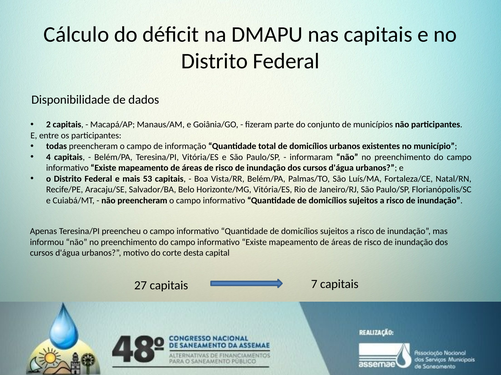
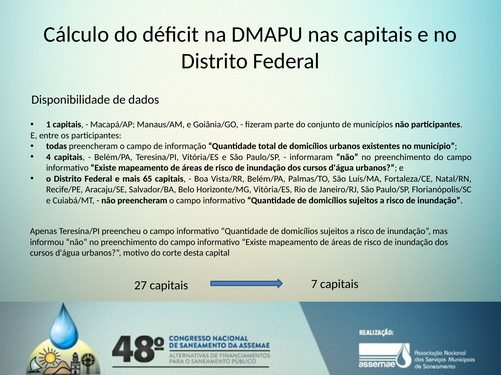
2: 2 -> 1 (48, 125)
53: 53 -> 65 (148, 179)
